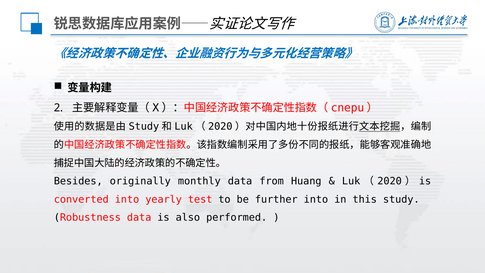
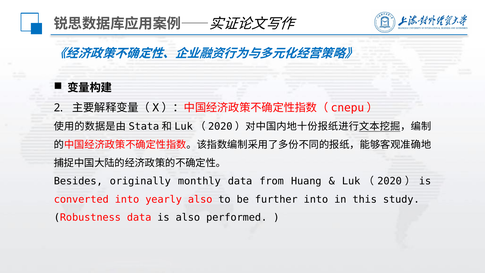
Study: Study -> Stata (144, 127)
yearly test: test -> also (200, 199)
